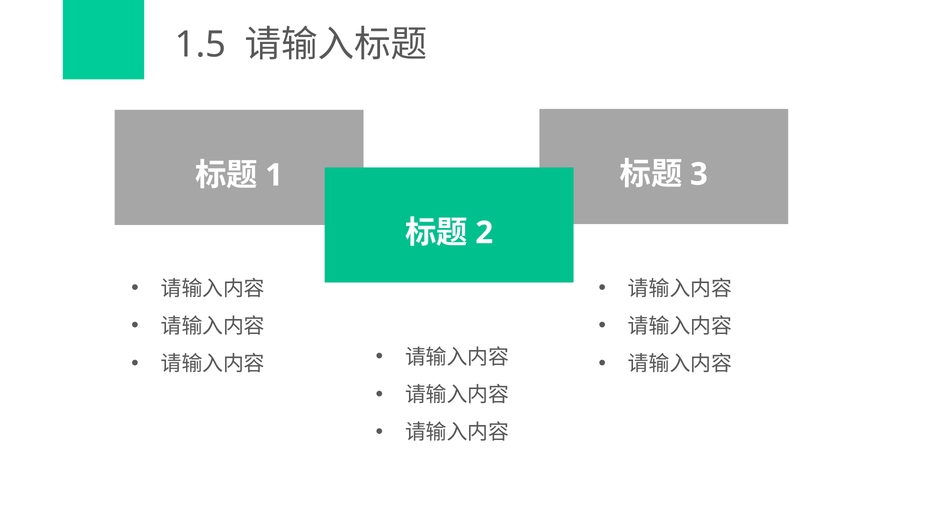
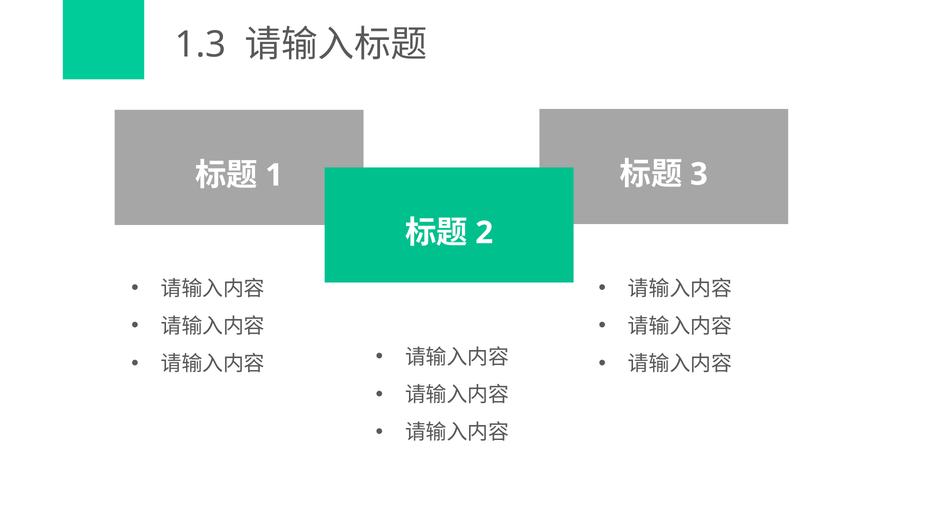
1.5: 1.5 -> 1.3 (201, 45)
